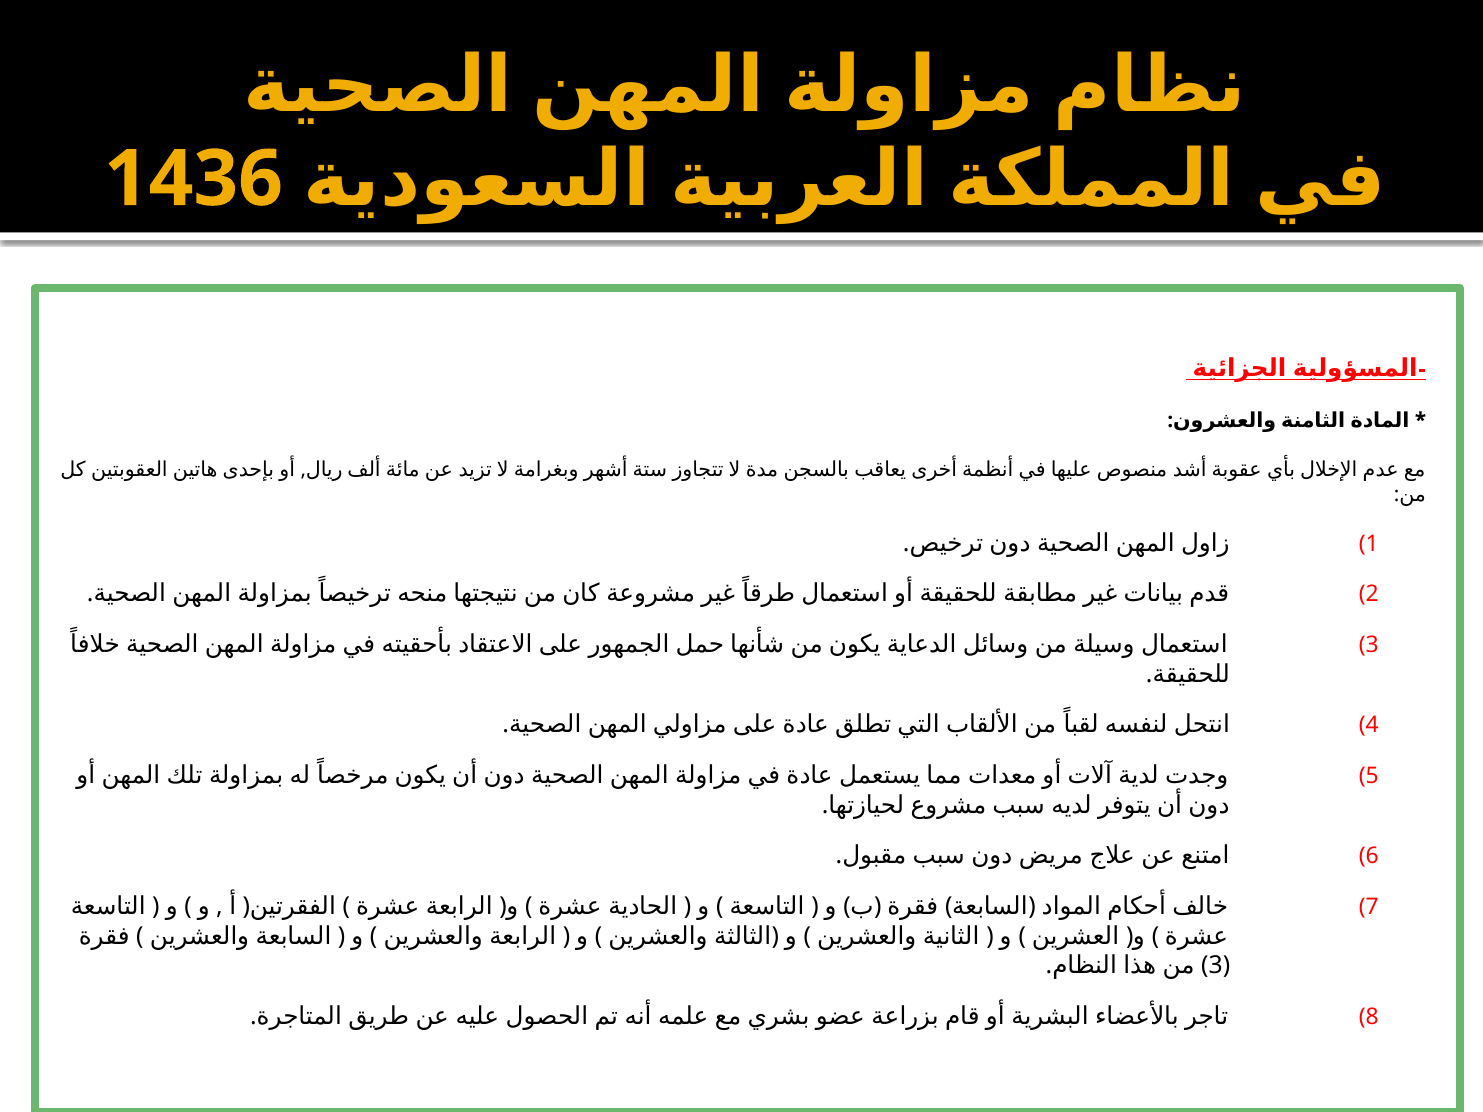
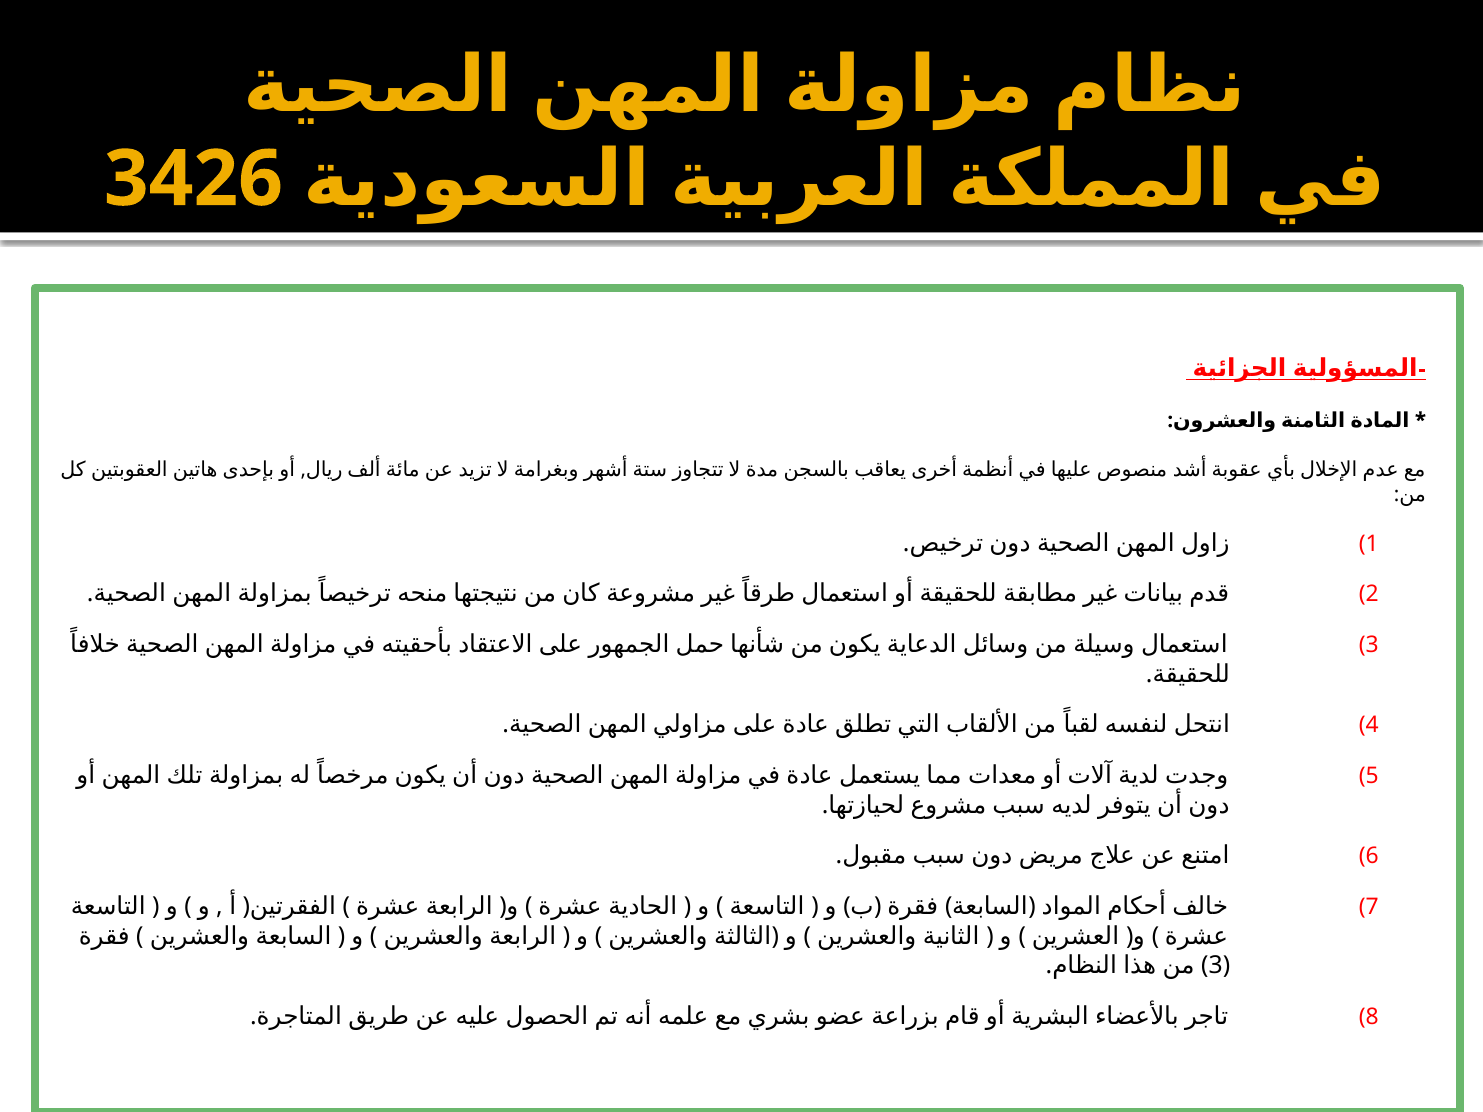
1436: 1436 -> 3426 (193, 179)
